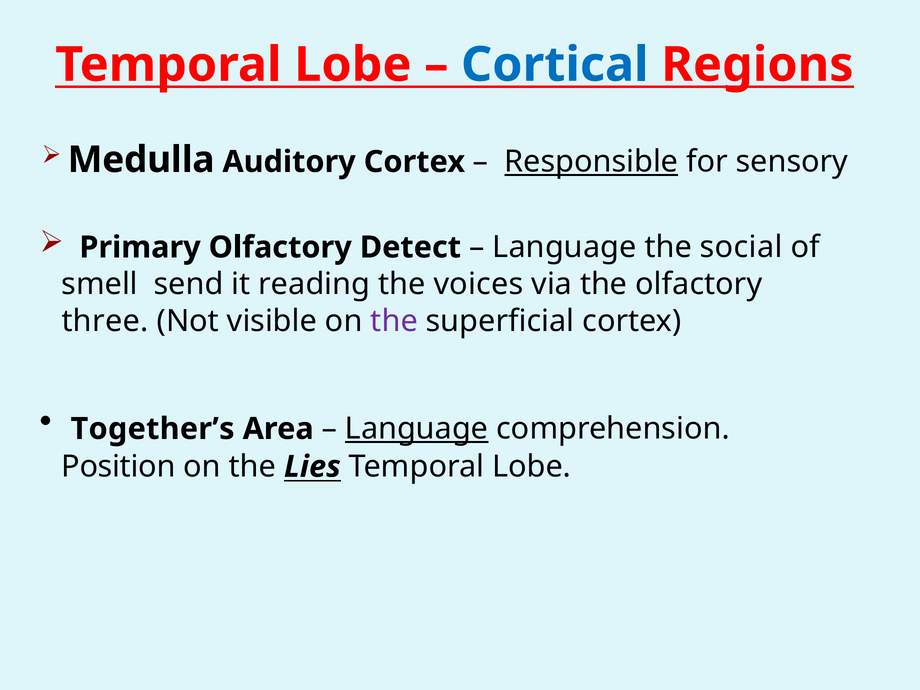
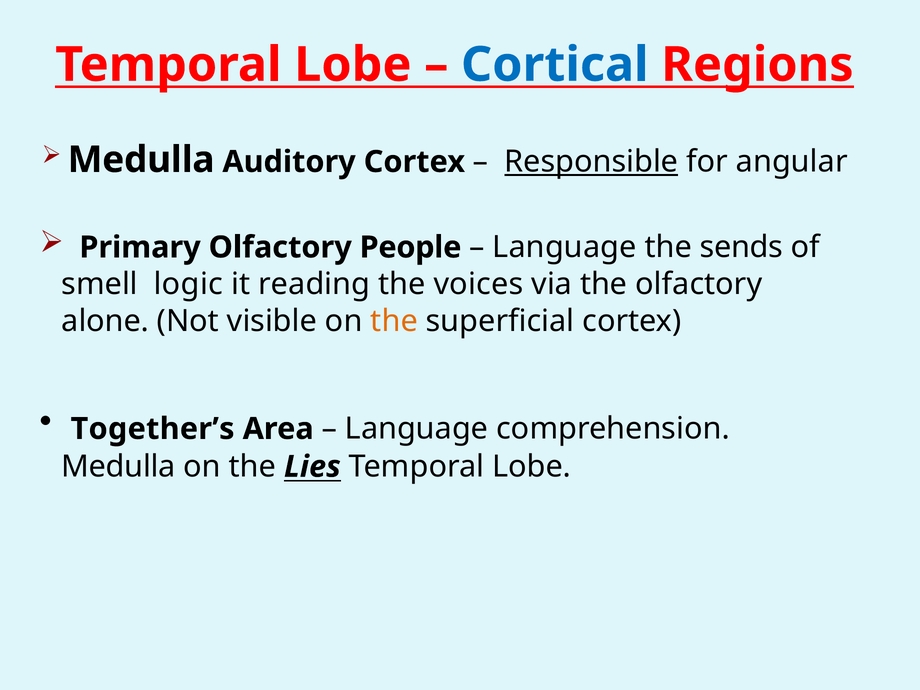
sensory: sensory -> angular (792, 162)
Detect: Detect -> People (411, 247)
social: social -> sends (741, 247)
send: send -> logic (188, 284)
three: three -> alone (105, 321)
the colour: purple -> orange (394, 321)
Language underline: present -> none (417, 429)
Position: Position -> Medulla (118, 467)
